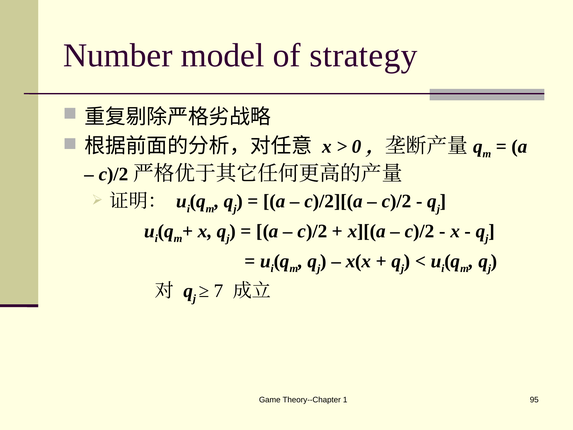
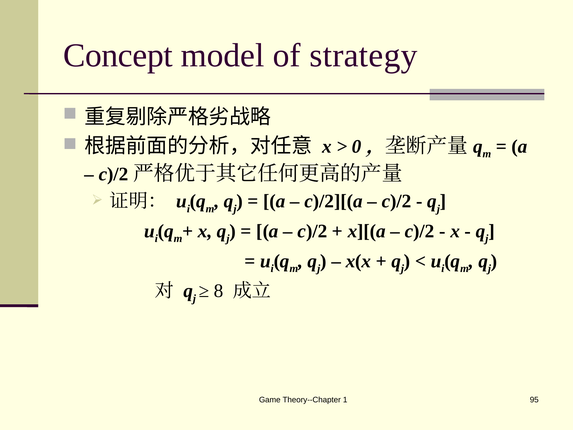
Number: Number -> Concept (118, 56)
7: 7 -> 8 (219, 291)
